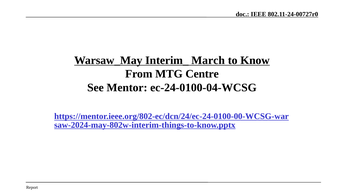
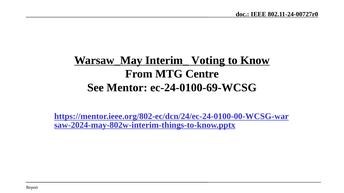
March: March -> Voting (208, 60)
ec-24-0100-04-WCSG: ec-24-0100-04-WCSG -> ec-24-0100-69-WCSG (203, 88)
